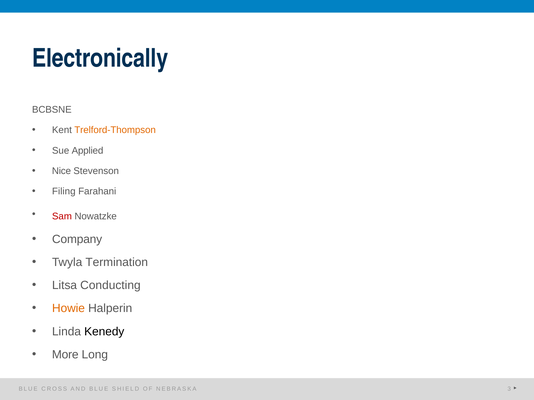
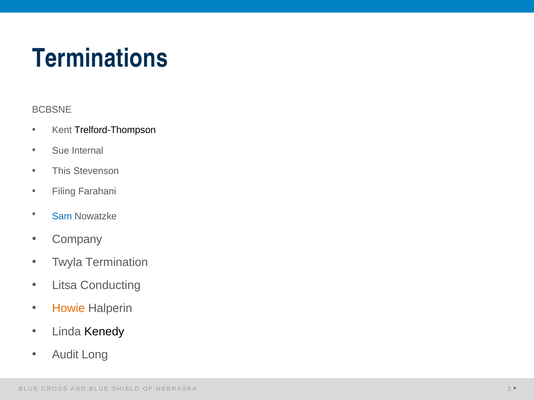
Electronically: Electronically -> Terminations (100, 58)
Trelford-Thompson colour: orange -> black (115, 130)
Applied: Applied -> Internal (87, 151)
Nice: Nice -> This (61, 171)
Sam colour: red -> blue (62, 217)
More: More -> Audit (65, 355)
